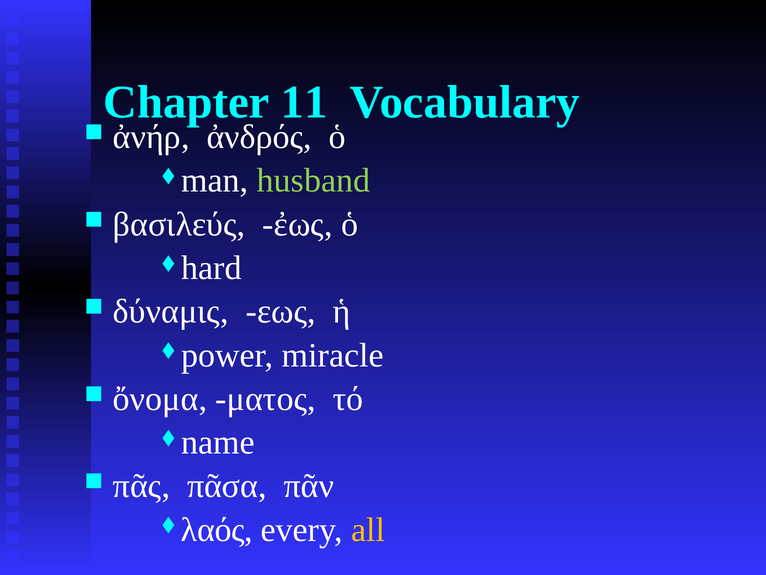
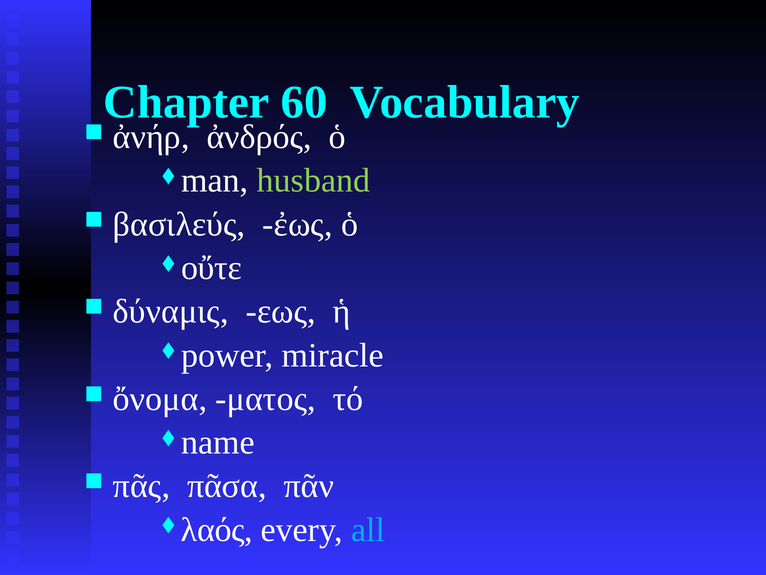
11: 11 -> 60 (304, 102)
hard: hard -> οὔτε (212, 268)
all colour: yellow -> light blue (368, 529)
